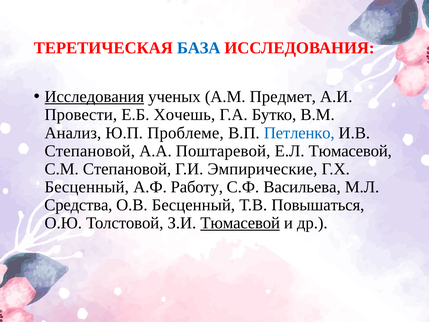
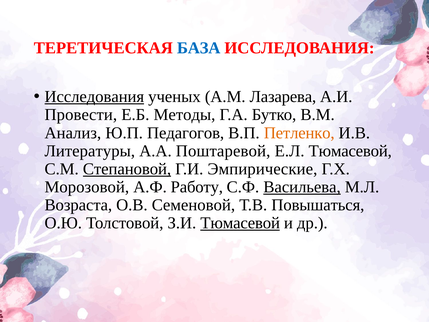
Предмет: Предмет -> Лазарева (283, 97)
Хочешь: Хочешь -> Методы (184, 115)
Проблеме: Проблеме -> Педагогов (186, 133)
Петленко colour: blue -> orange (299, 133)
Степановой: Степановой -> Литературы (90, 151)
Степановой underline: none -> present (127, 169)
Бесценный: Бесценный -> Морозовой (87, 187)
Васильева underline: none -> present (302, 187)
Средства: Средства -> Возраста (78, 205)
О.В Бесценный: Бесценный -> Семеновой (193, 205)
